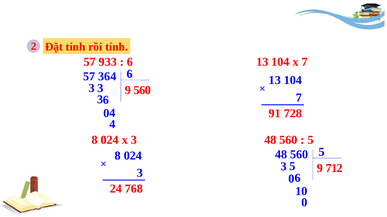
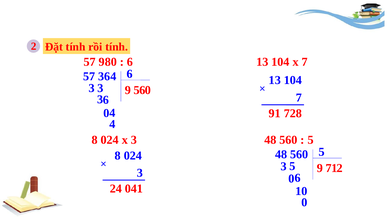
933: 933 -> 980 (108, 62)
768: 768 -> 041 (134, 189)
